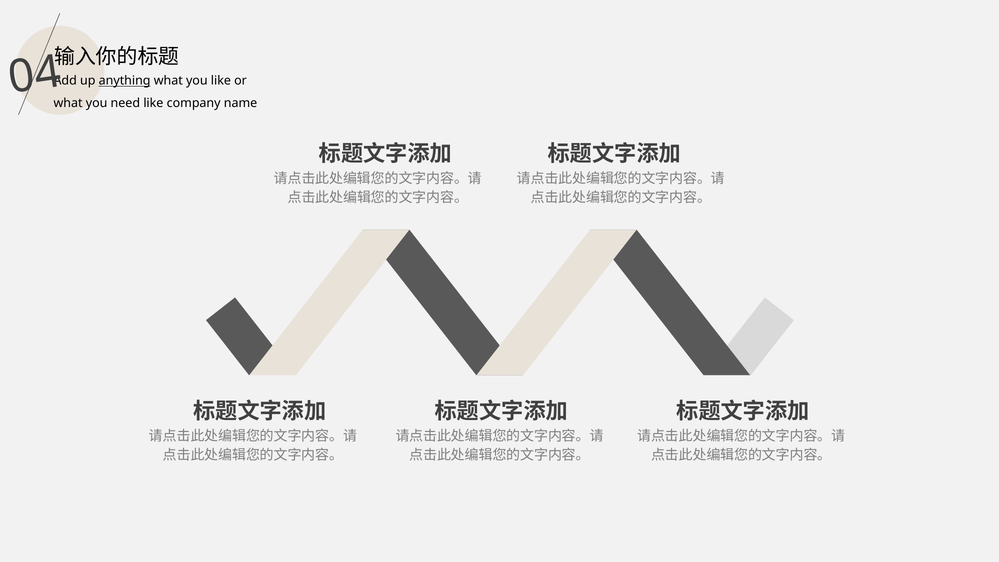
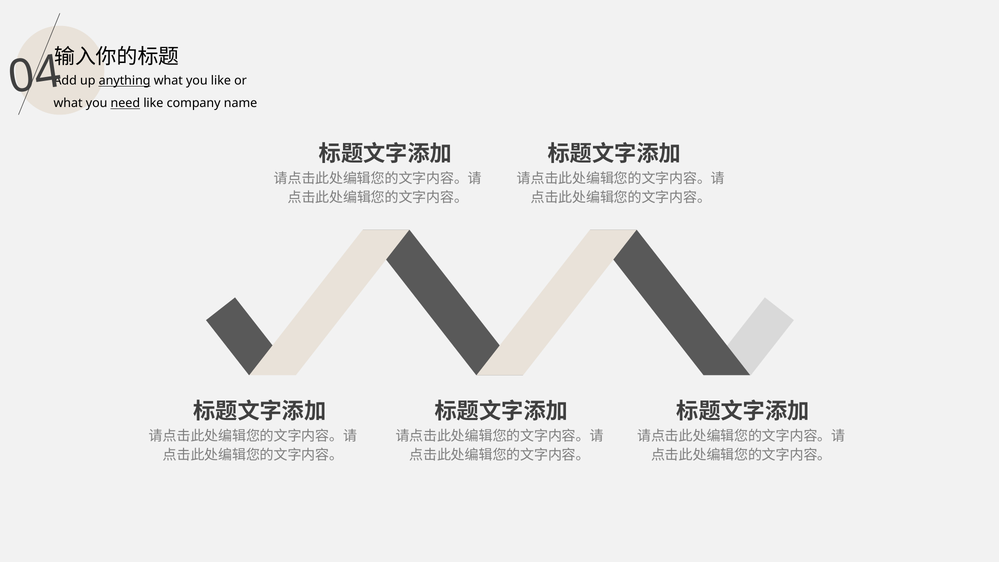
need underline: none -> present (125, 103)
